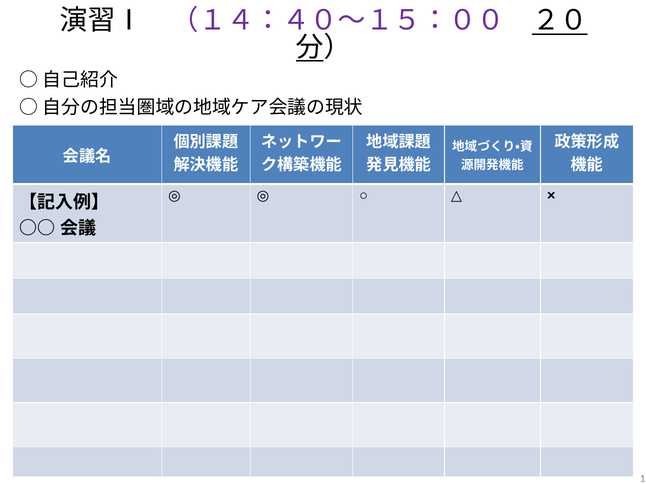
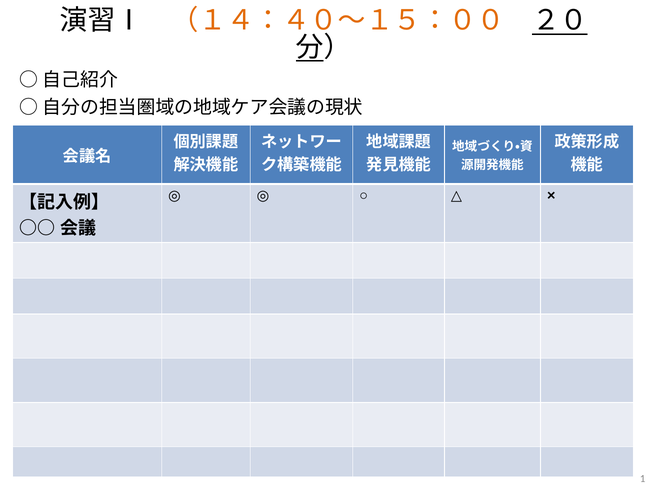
（１４：４０～１５：００ colour: purple -> orange (338, 21)
